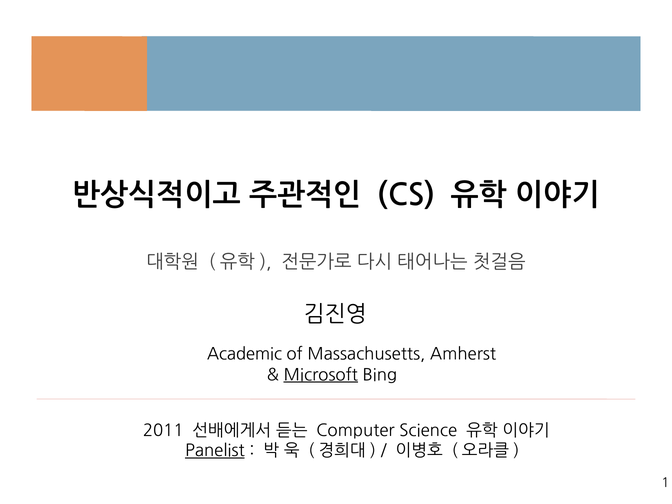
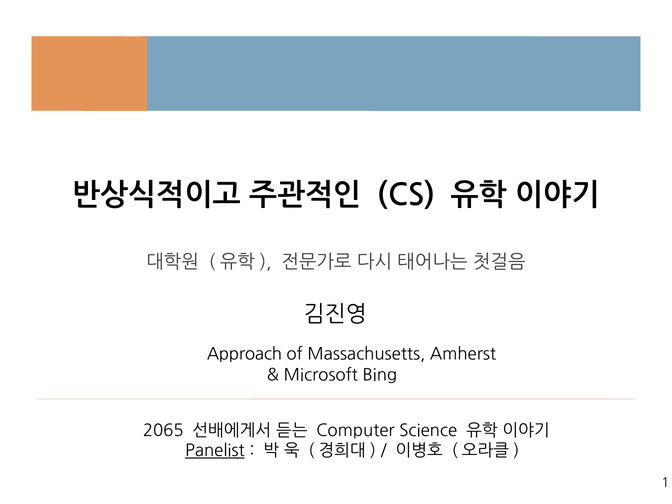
Academic: Academic -> Approach (244, 354)
Microsoft underline: present -> none (321, 375)
2011: 2011 -> 2065 (163, 431)
